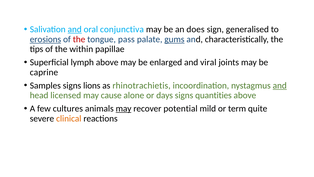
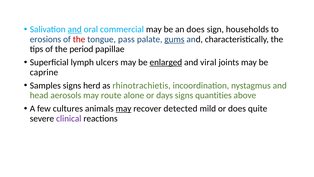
conjunctiva: conjunctiva -> commercial (122, 29)
generalised: generalised -> households (247, 29)
erosions underline: present -> none (45, 39)
within: within -> period (81, 49)
lymph above: above -> ulcers (107, 62)
enlarged underline: none -> present (166, 62)
lions: lions -> herd (92, 85)
and underline: present -> none (280, 85)
licensed: licensed -> aerosols (66, 95)
cause: cause -> route (111, 95)
potential: potential -> detected (180, 108)
or term: term -> does (237, 108)
clinical colour: orange -> purple (69, 118)
